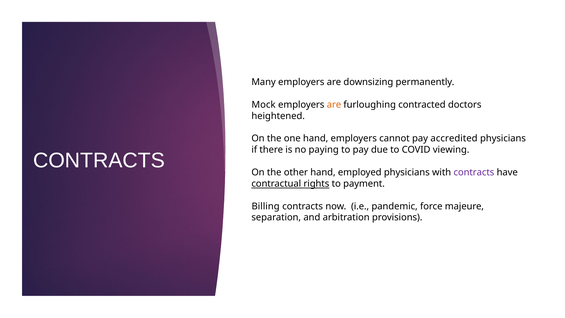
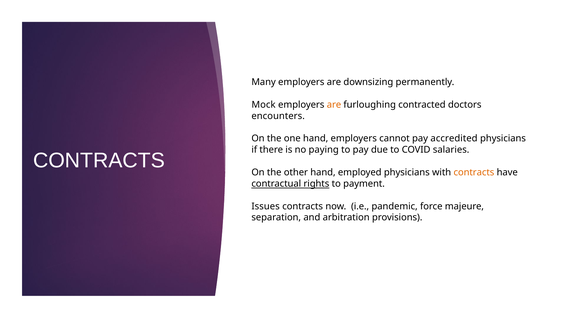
heightened: heightened -> encounters (278, 116)
viewing: viewing -> salaries (451, 150)
contracts colour: purple -> orange (474, 172)
Billing: Billing -> Issues (266, 206)
